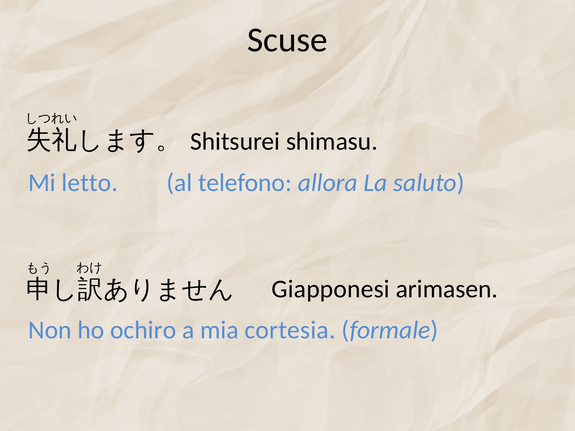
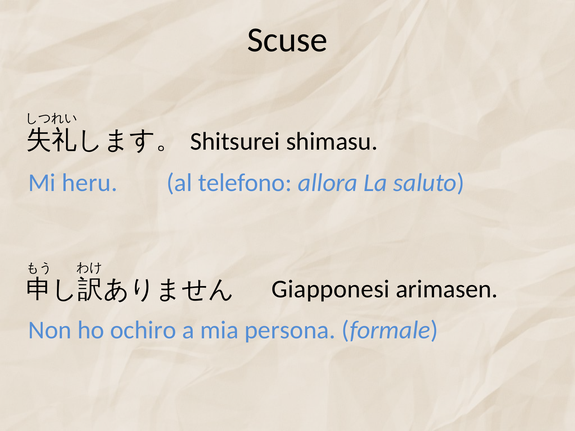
letto: letto -> heru (90, 183)
cortesia: cortesia -> persona (290, 330)
